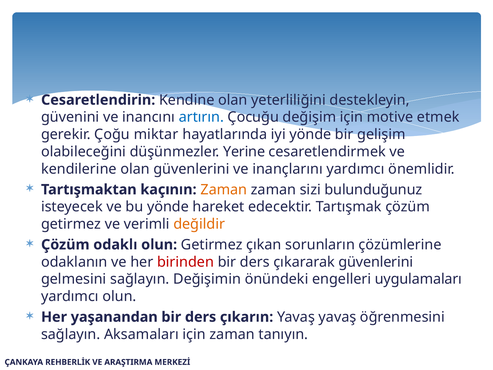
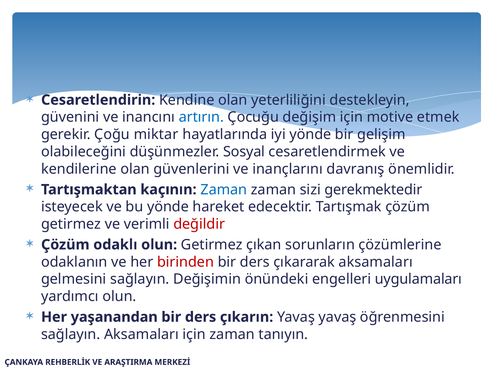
Yerine: Yerine -> Sosyal (244, 152)
inançlarını yardımcı: yardımcı -> davranış (356, 169)
Zaman colour: orange -> blue (224, 189)
bulunduğunuz: bulunduğunuz -> gerekmektedir (373, 189)
değildir colour: orange -> red (199, 224)
çıkararak güvenlerini: güvenlerini -> aksamaları (376, 262)
